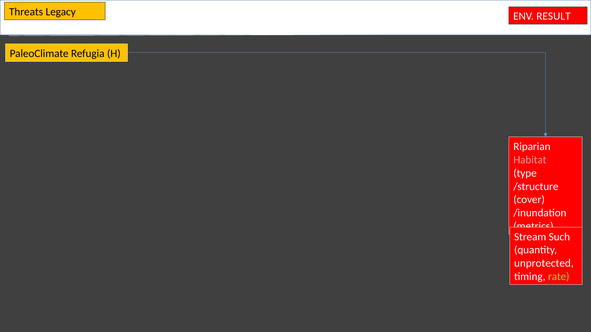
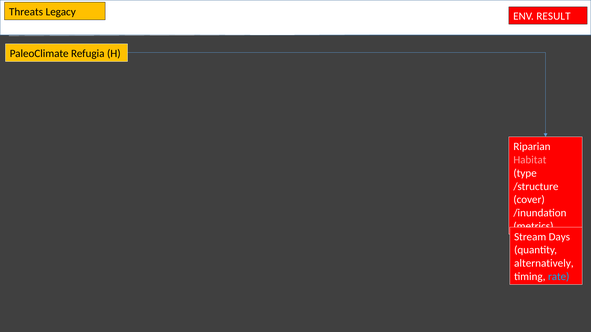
Such: Such -> Days (559, 237)
unprotected: unprotected -> alternatively (544, 264)
rate colour: light green -> light blue (559, 277)
